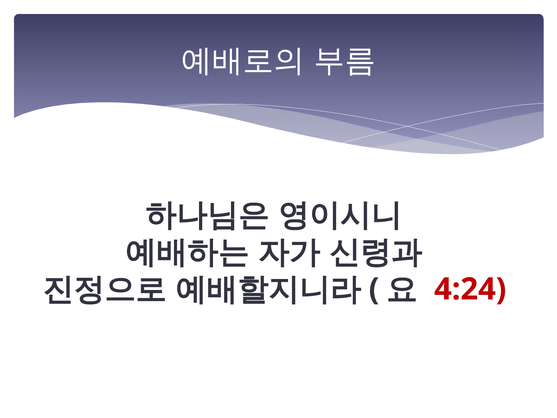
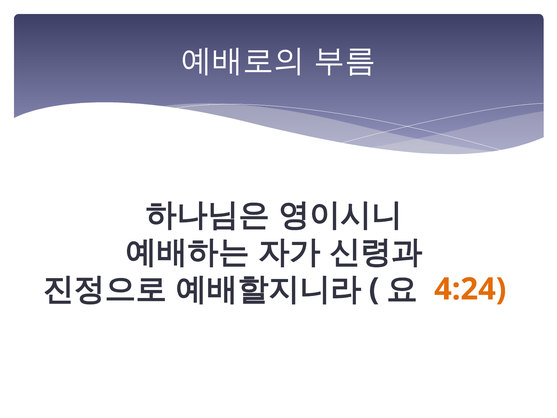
4:24 colour: red -> orange (470, 289)
